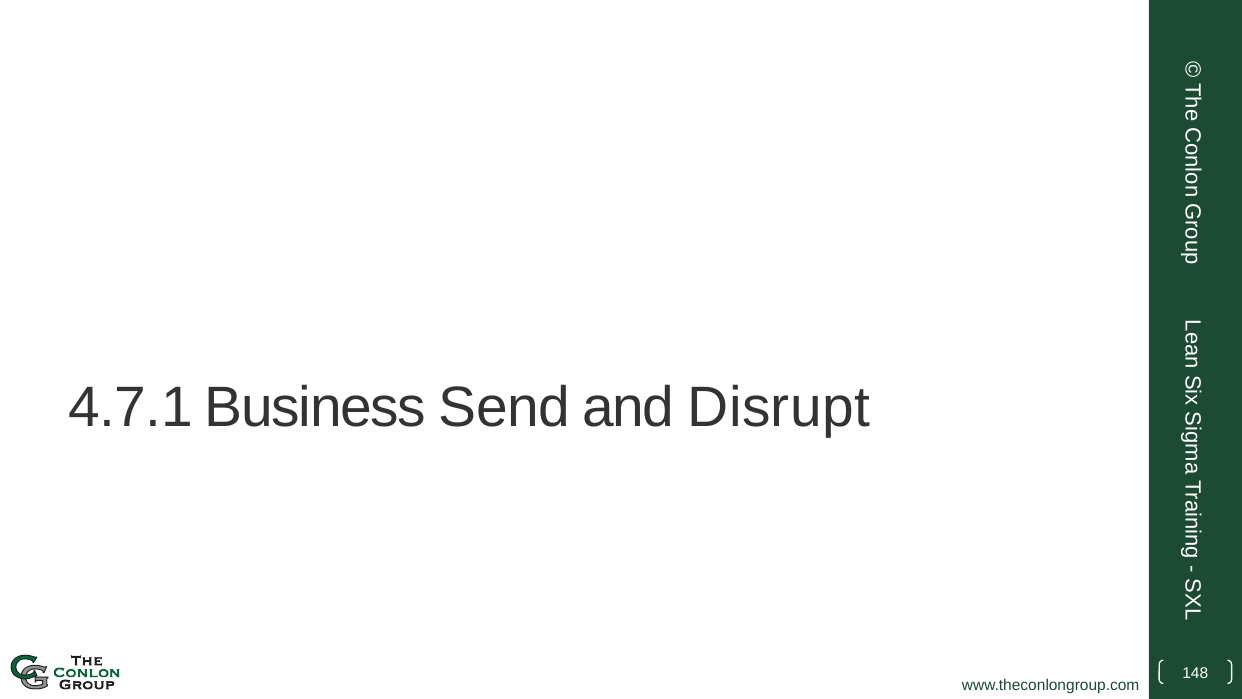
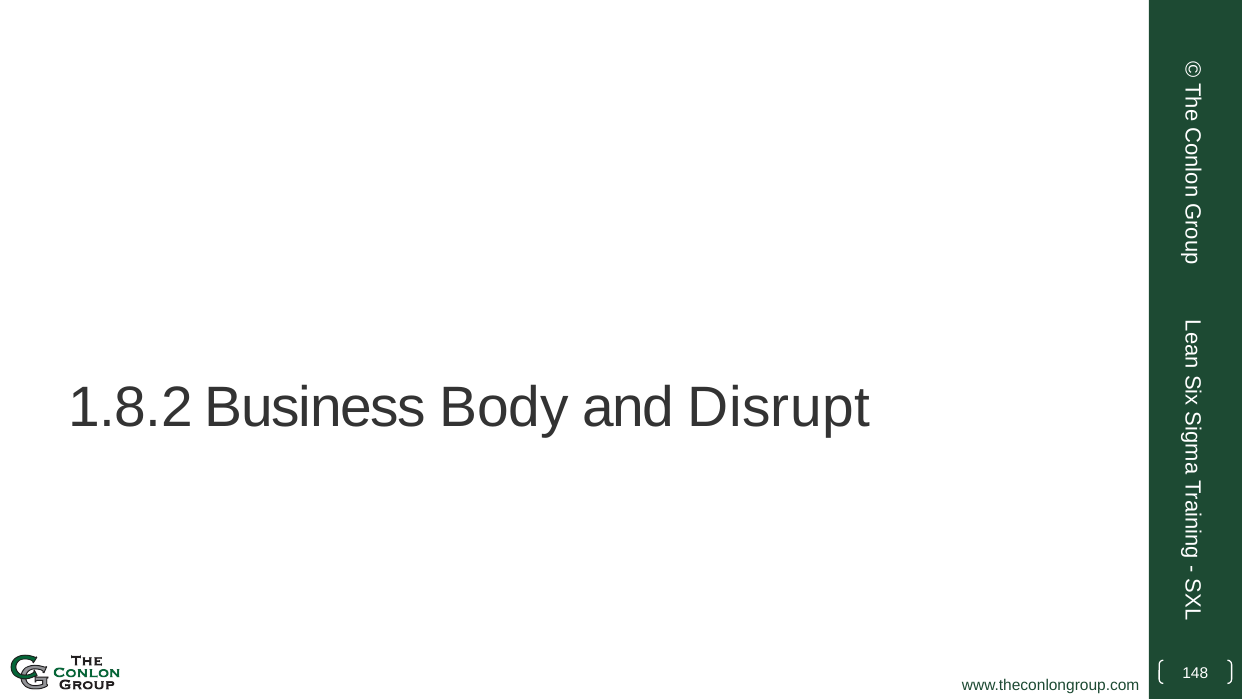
4.7.1: 4.7.1 -> 1.8.2 (131, 408)
Send: Send -> Body (504, 408)
